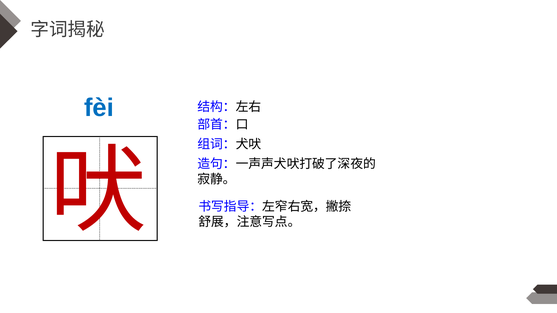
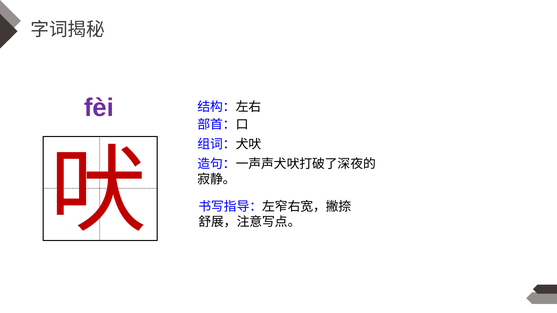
fèi colour: blue -> purple (99, 108)
